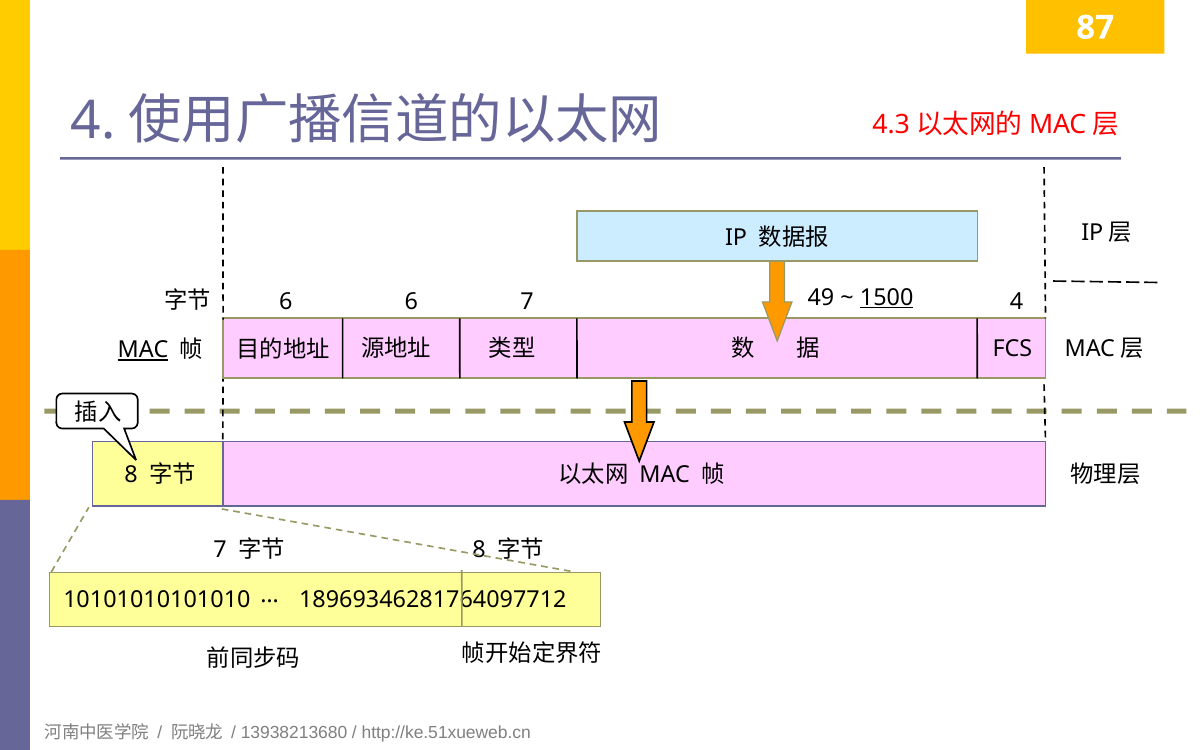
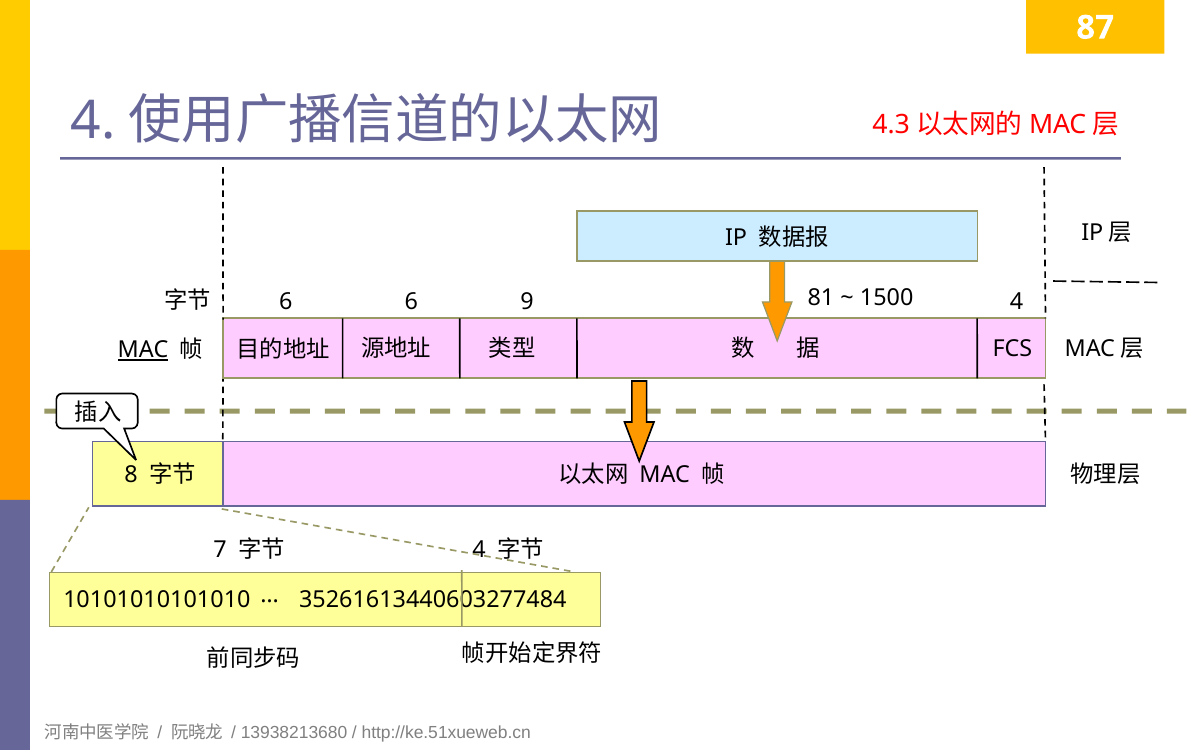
49: 49 -> 81 (821, 298)
1500 underline: present -> none (887, 298)
6 7: 7 -> 9 (527, 302)
8: 8 -> 4 (479, 550)
18969346281764097712: 18969346281764097712 -> 35261613440603277484 (433, 600)
